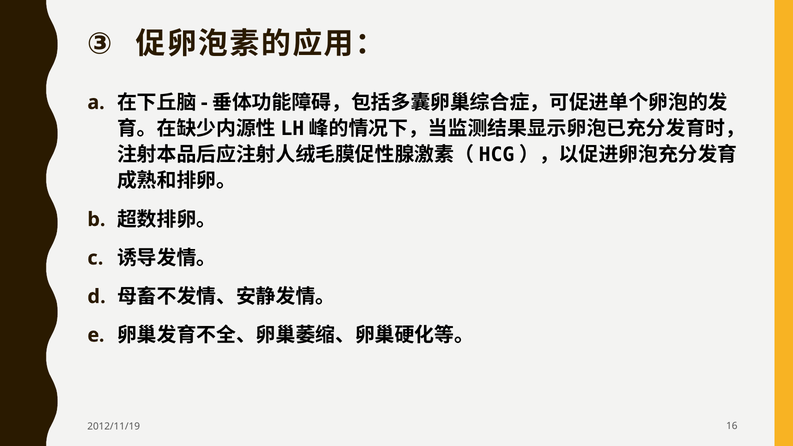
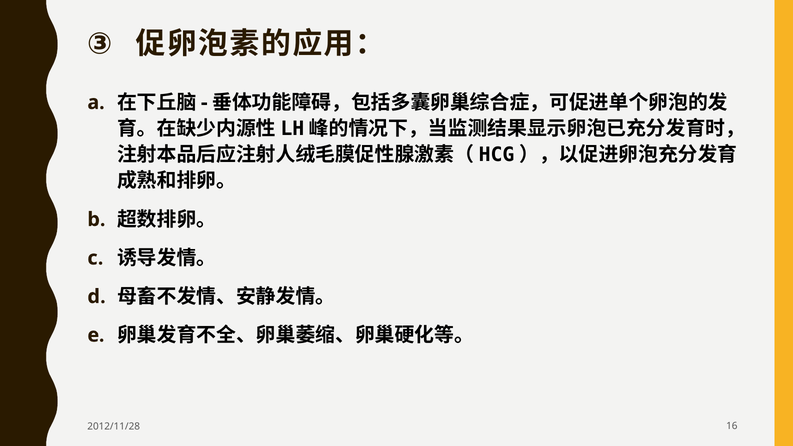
2012/11/19: 2012/11/19 -> 2012/11/28 (114, 427)
